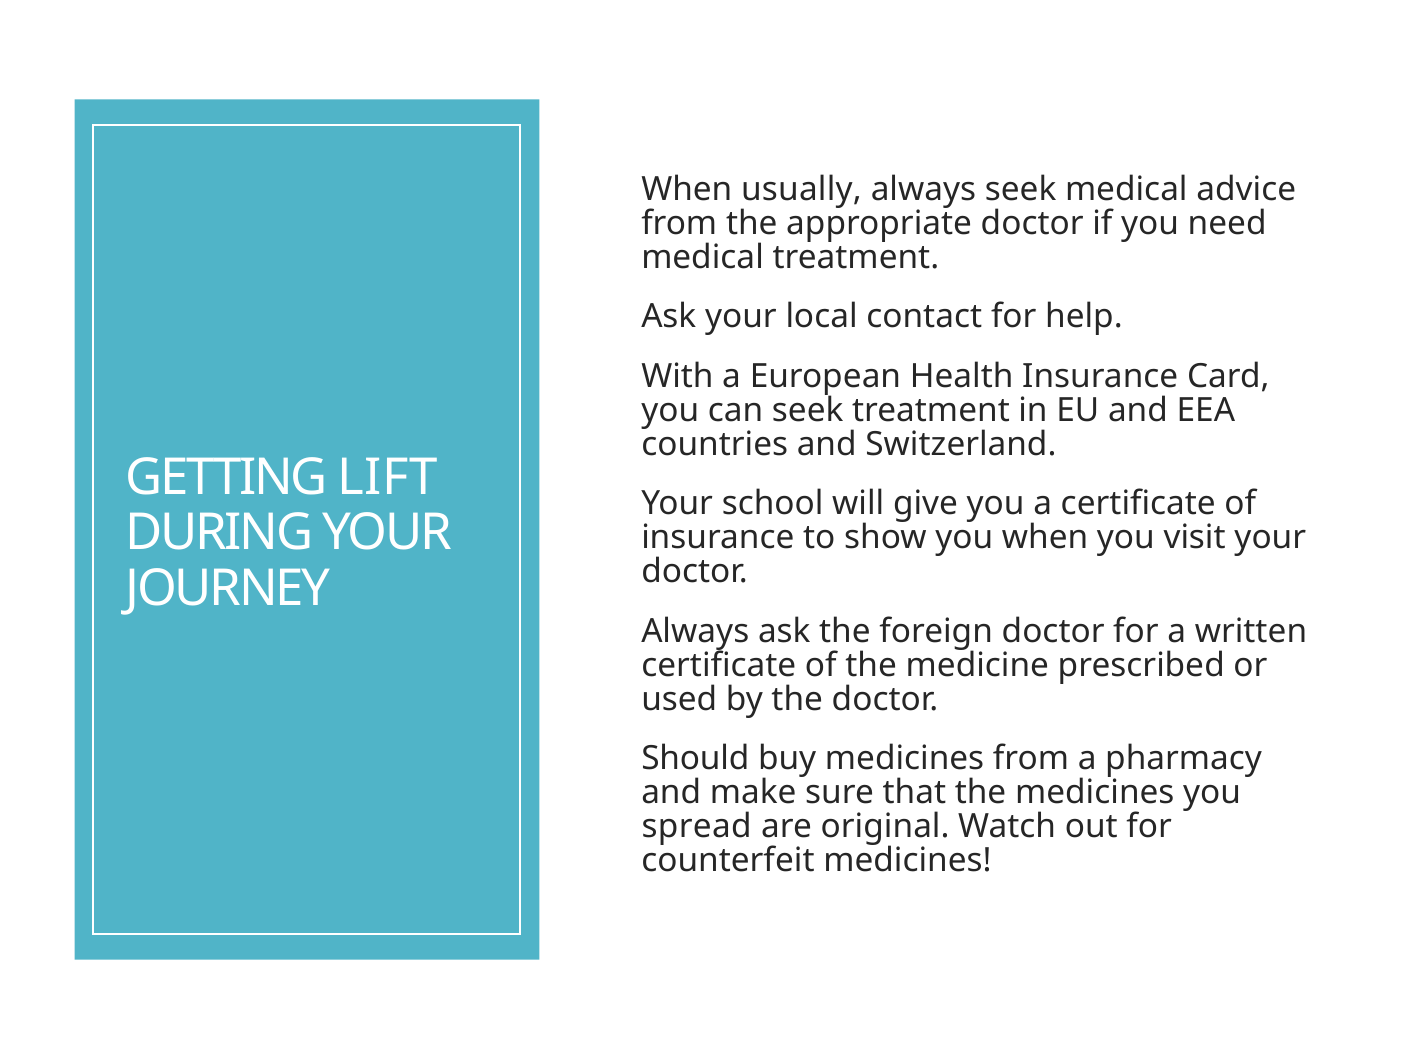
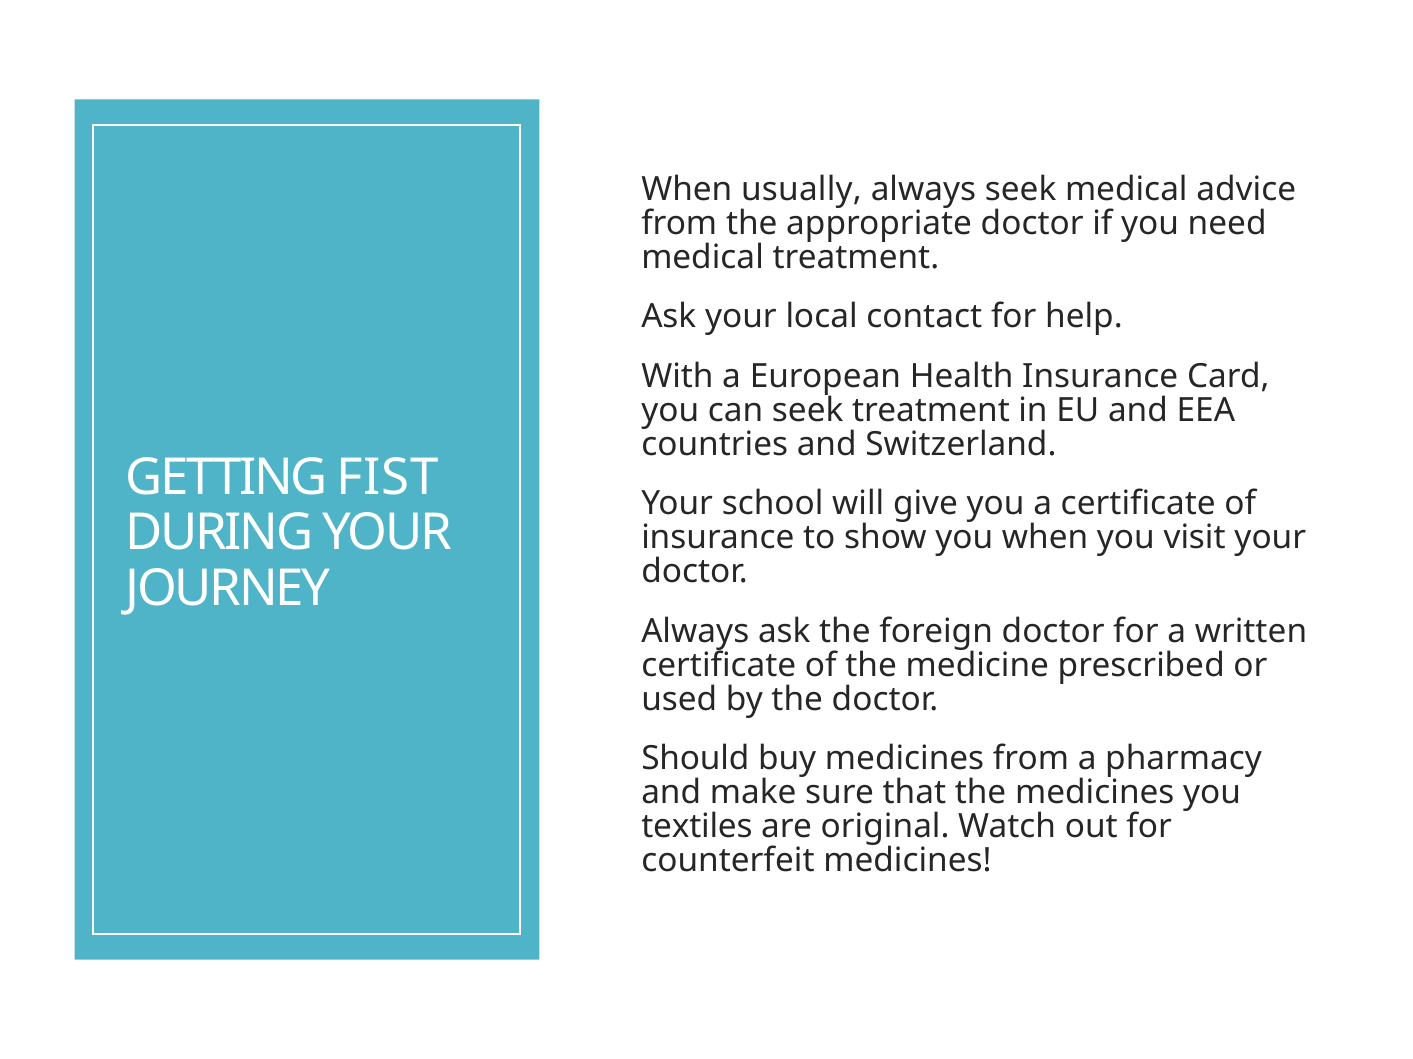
LIFT: LIFT -> FIST (388, 478)
spread: spread -> textiles (697, 827)
